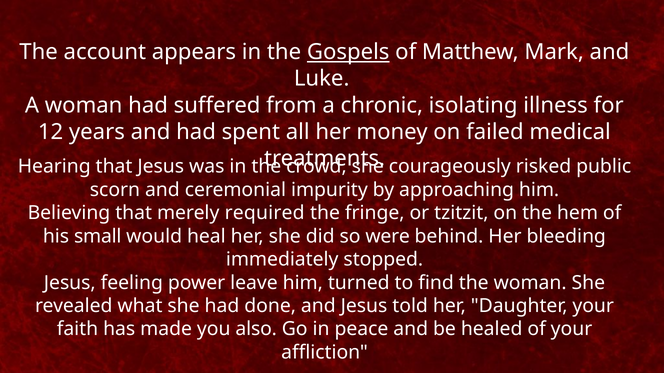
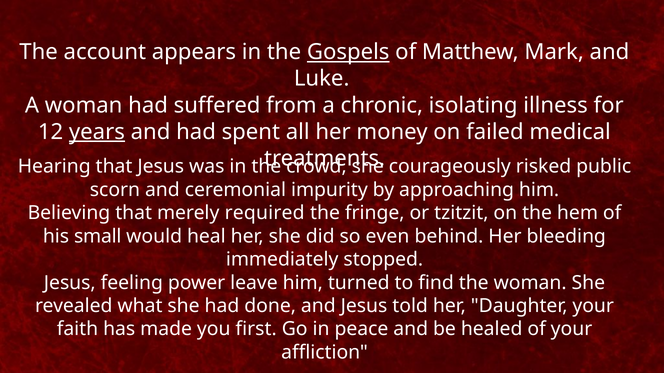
years underline: none -> present (97, 132)
were: were -> even (387, 236)
also: also -> first (256, 329)
